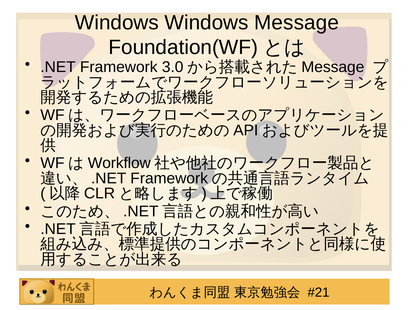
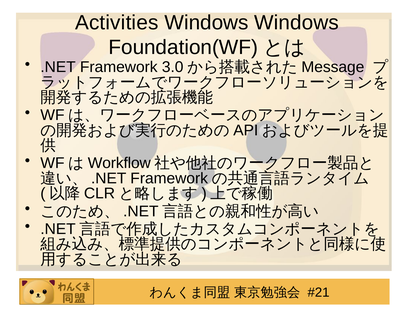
Windows: Windows -> Activities (117, 23)
Windows Message: Message -> Windows (297, 23)
